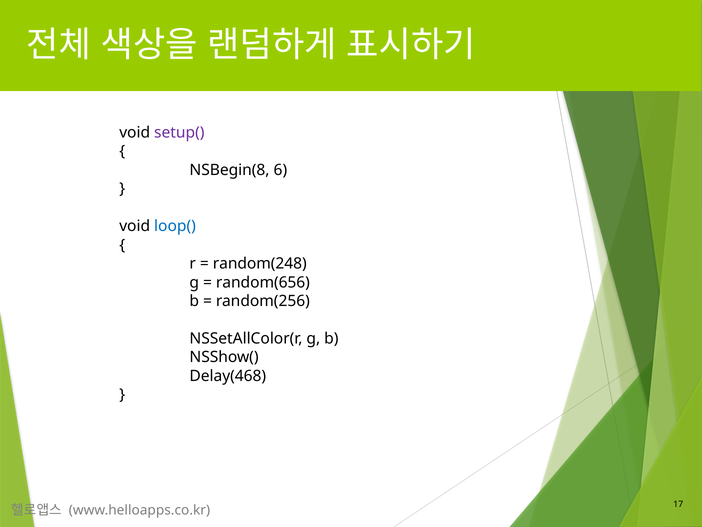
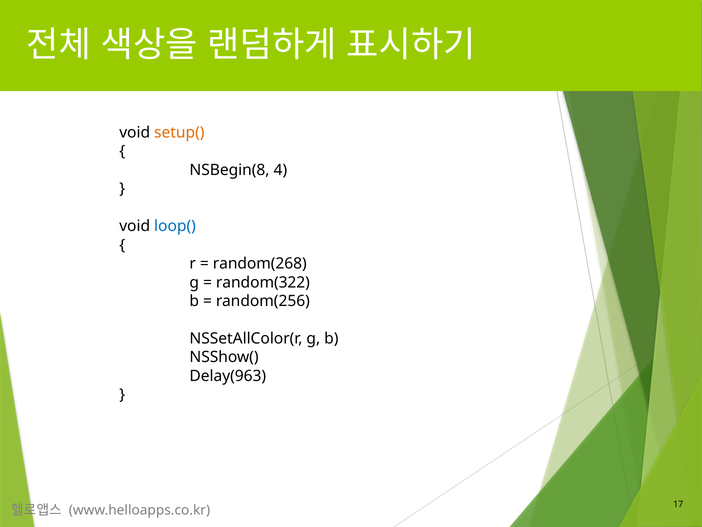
setup( colour: purple -> orange (179, 132)
6: 6 -> 4 (280, 170)
random(248: random(248 -> random(268 (260, 263)
random(656: random(656 -> random(322 (263, 282)
Delay(468: Delay(468 -> Delay(963 (228, 376)
